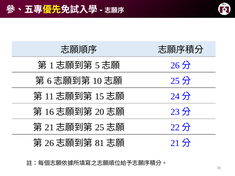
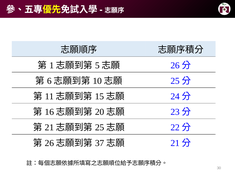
81: 81 -> 37 (100, 143)
